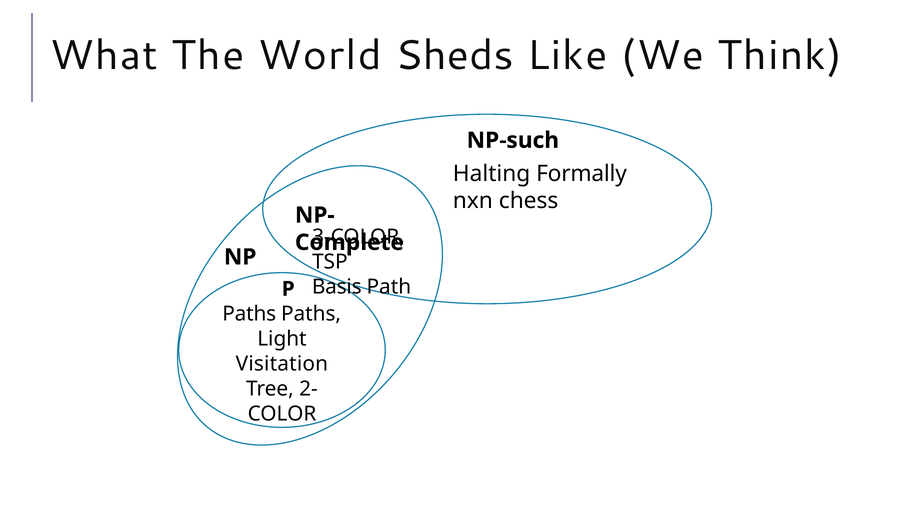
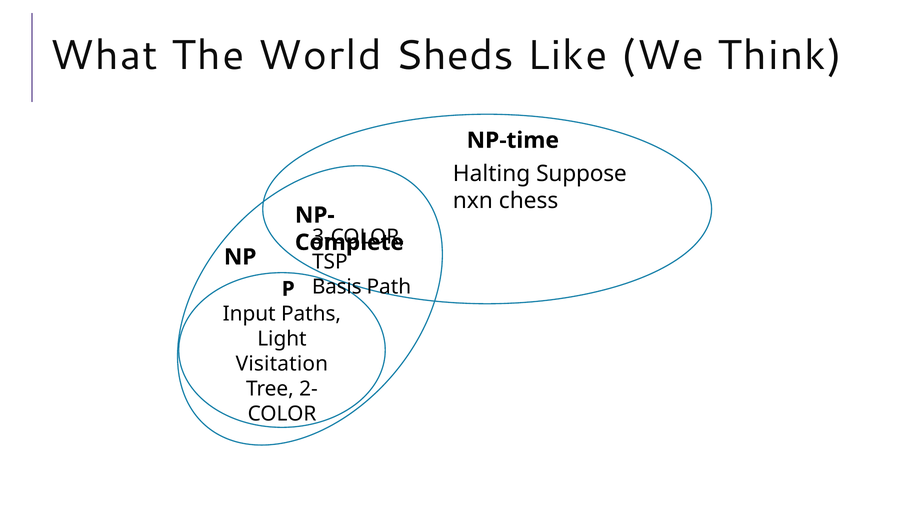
NP-such: NP-such -> NP-time (513, 140)
Formally: Formally -> Suppose (582, 174)
Paths: Paths -> Input (249, 314)
